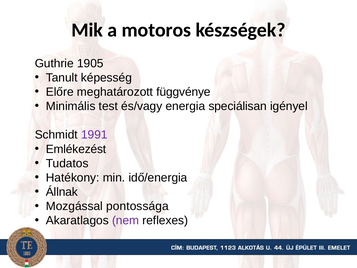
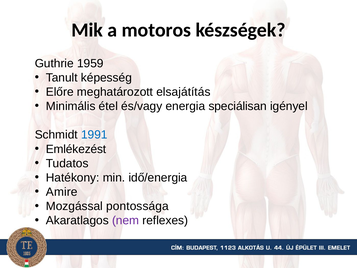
1905: 1905 -> 1959 (90, 63)
függvénye: függvénye -> elsajátítás (183, 92)
test: test -> étel (108, 106)
1991 colour: purple -> blue (94, 135)
Állnak: Állnak -> Amire (62, 192)
